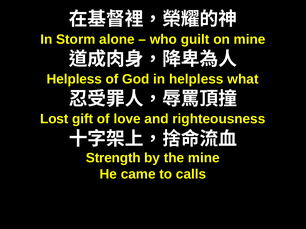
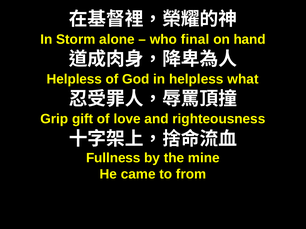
guilt: guilt -> final (195, 39)
on mine: mine -> hand (250, 39)
Lost: Lost -> Grip (54, 119)
Strength: Strength -> Fullness (113, 158)
calls: calls -> from (191, 174)
